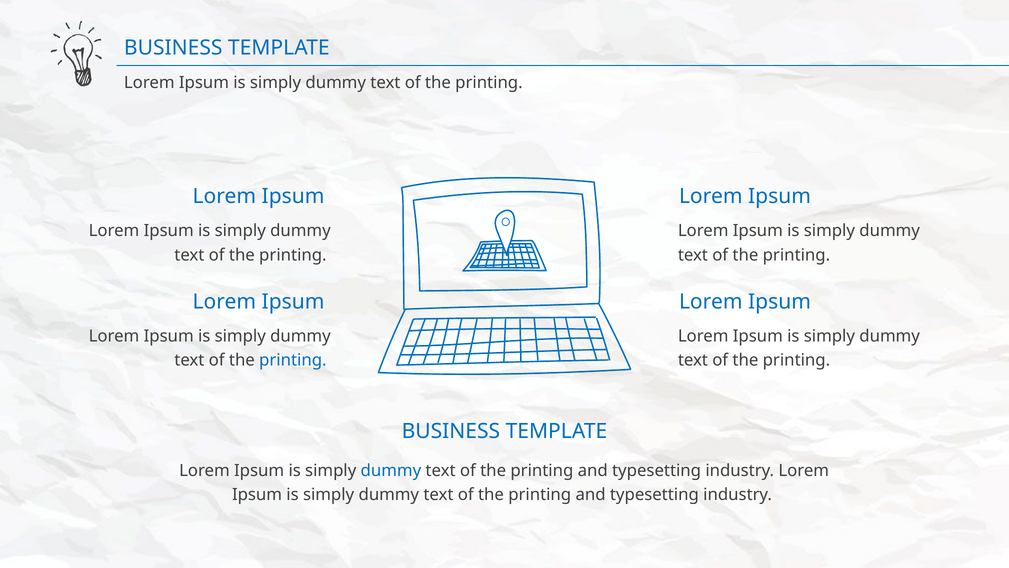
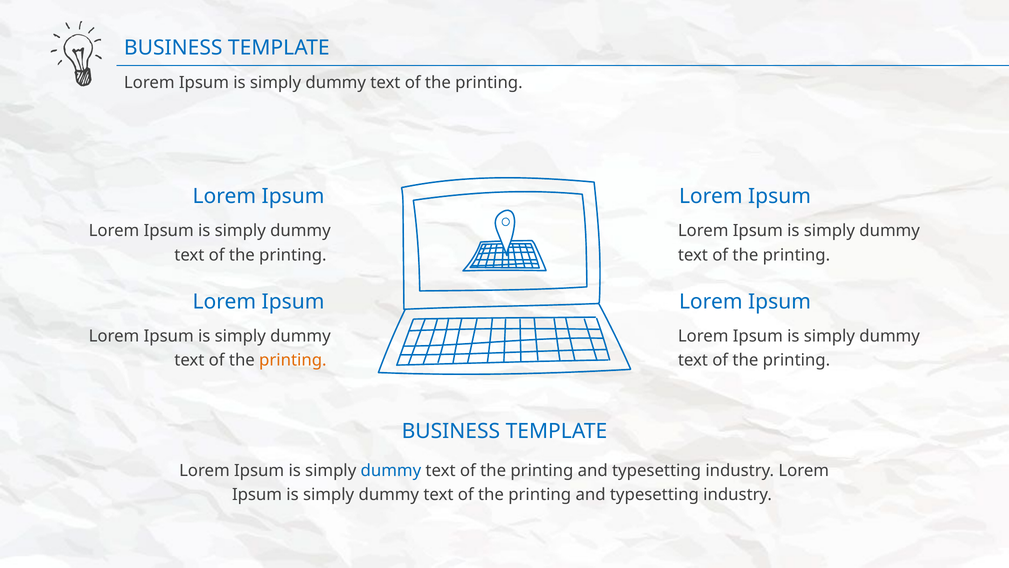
printing colour: blue -> orange (293, 360)
